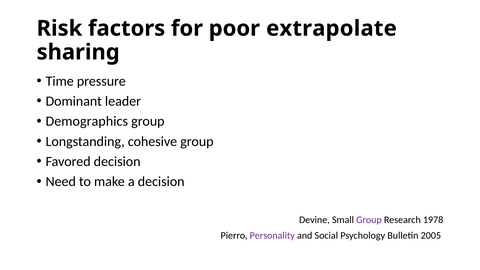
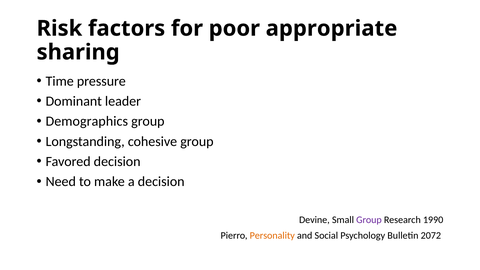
extrapolate: extrapolate -> appropriate (332, 28)
1978: 1978 -> 1990 (433, 220)
Personality colour: purple -> orange (272, 236)
2005: 2005 -> 2072 (431, 236)
